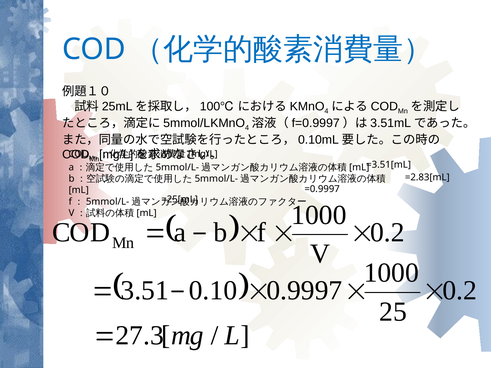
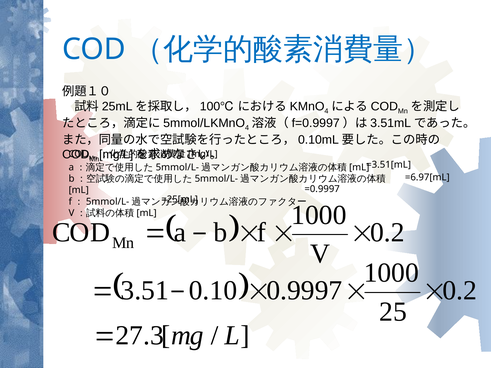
=2.83[mL: =2.83[mL -> =6.97[mL (427, 177)
